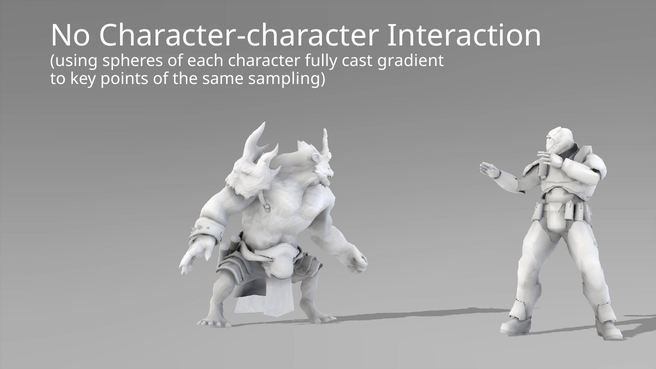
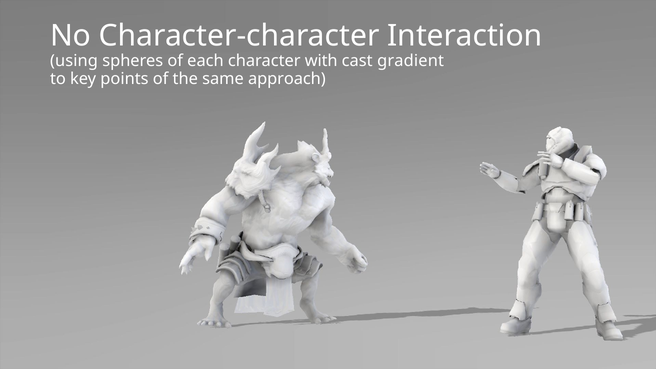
fully: fully -> with (321, 61)
sampling: sampling -> approach (287, 79)
